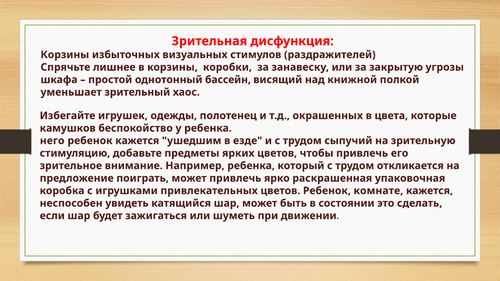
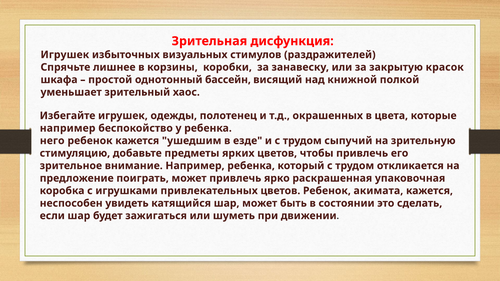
Корзины: Корзины -> Игрушек (65, 55)
угрозы: угрозы -> красок (445, 67)
камушков: камушков -> например (68, 128)
комнате: комнате -> акимата (378, 191)
